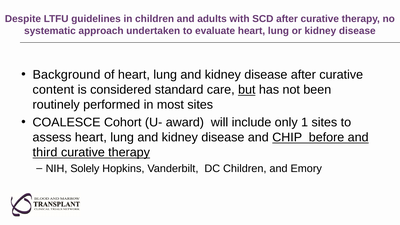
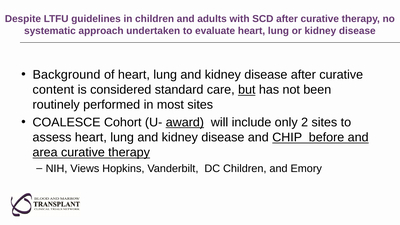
award underline: none -> present (185, 122)
1: 1 -> 2 (305, 122)
third: third -> area (45, 152)
Solely: Solely -> Views (85, 168)
